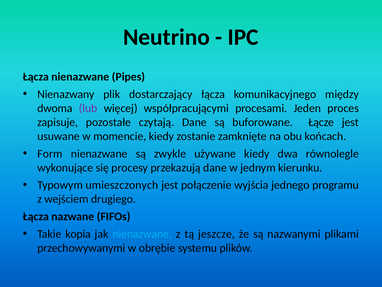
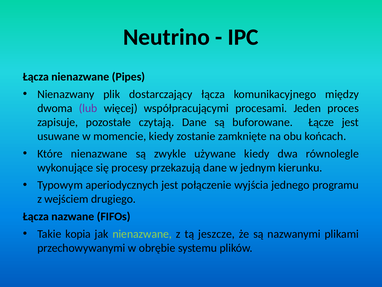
Form: Form -> Które (50, 153)
umieszczonych: umieszczonych -> aperiodycznych (122, 185)
nienazwane colour: light blue -> light green (142, 234)
